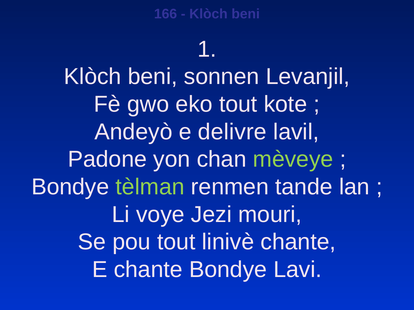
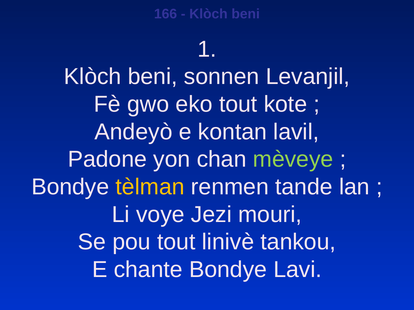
delivre: delivre -> kontan (232, 132)
tèlman colour: light green -> yellow (150, 187)
linivè chante: chante -> tankou (298, 242)
